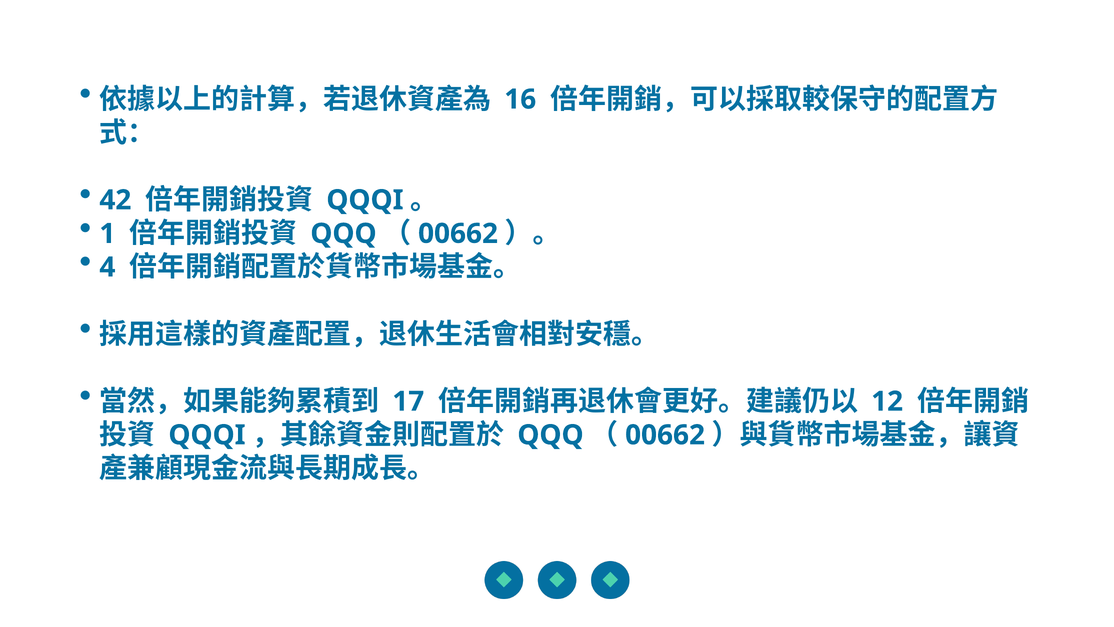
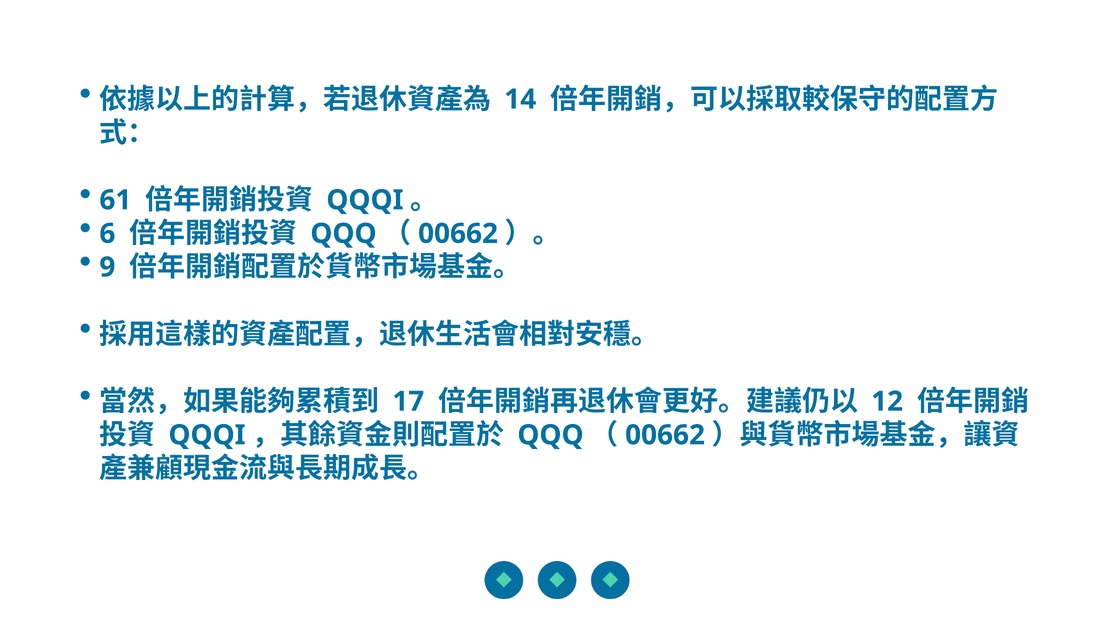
16: 16 -> 14 (520, 99)
42: 42 -> 61 (115, 200)
1: 1 -> 6 (107, 234)
4: 4 -> 9 (107, 267)
